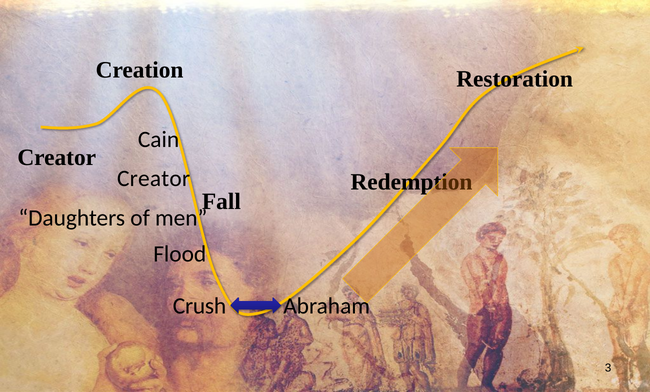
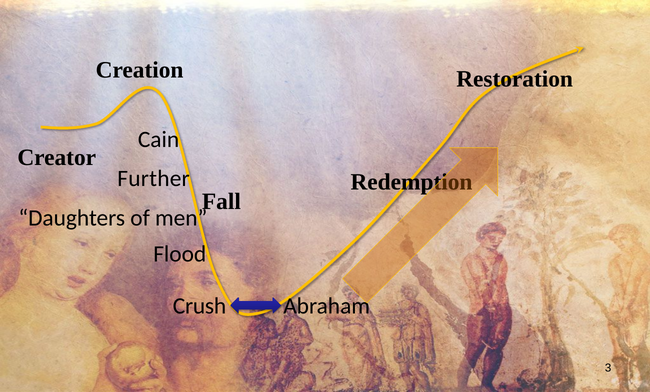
Creator: Creator -> Further (154, 179)
